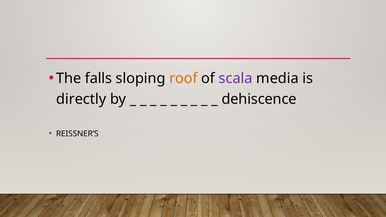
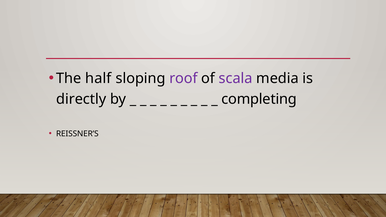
falls: falls -> half (98, 78)
roof colour: orange -> purple (183, 78)
dehiscence: dehiscence -> completing (259, 99)
